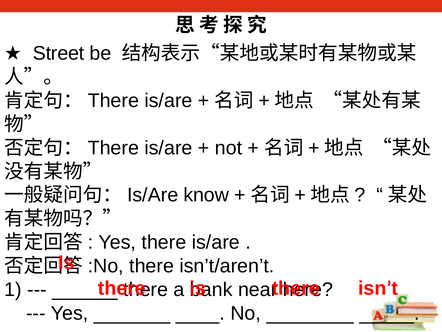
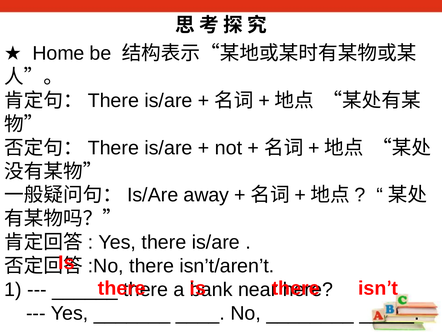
Street: Street -> Home (59, 53)
know: know -> away (206, 195)
